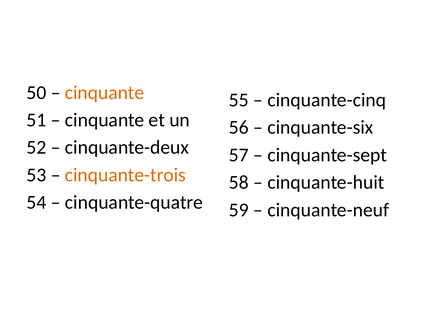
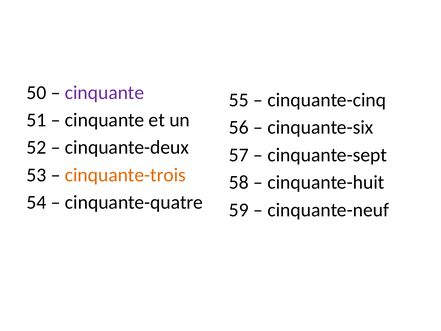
cinquante colour: orange -> purple (105, 93)
